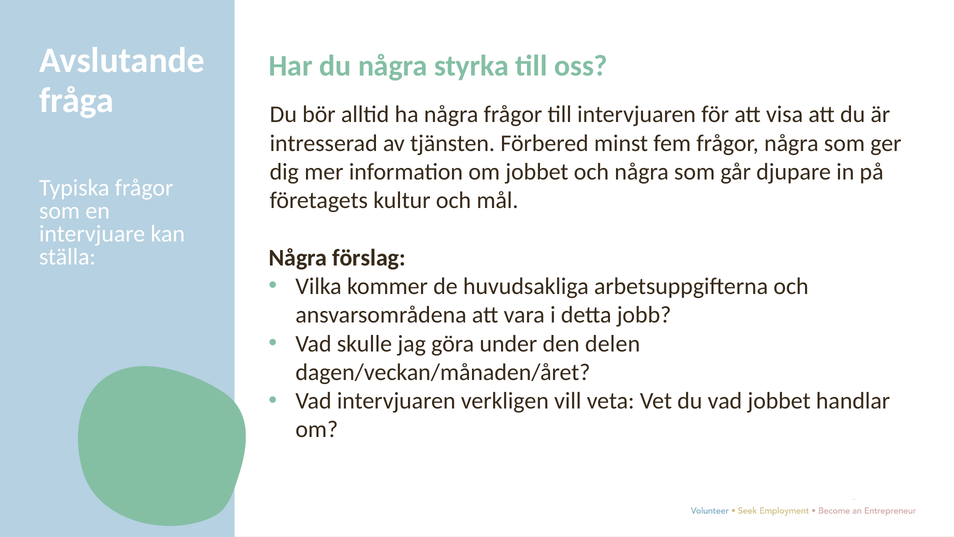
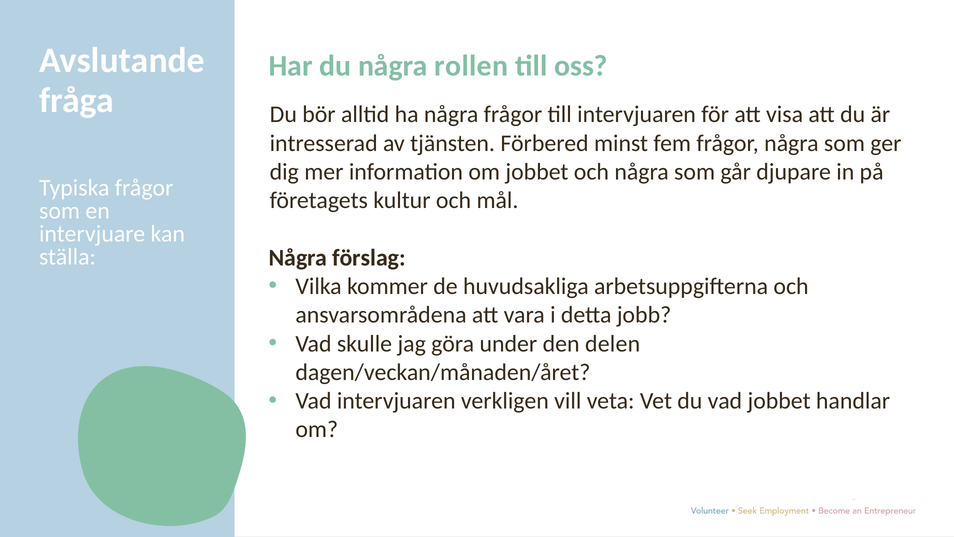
styrka: styrka -> rollen (471, 66)
